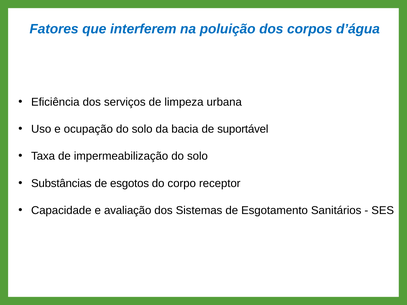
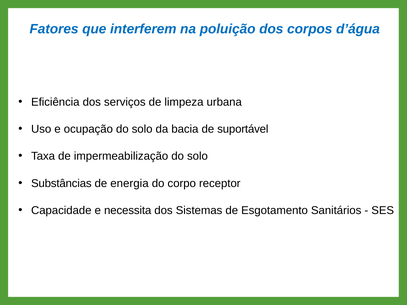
esgotos: esgotos -> energia (129, 183)
avaliação: avaliação -> necessita (128, 211)
